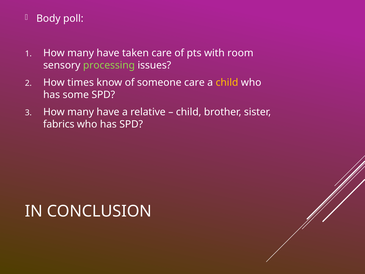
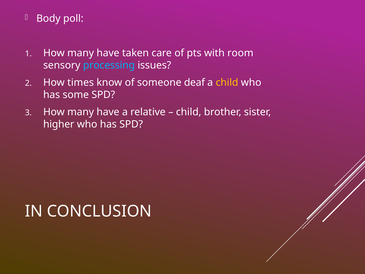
processing colour: light green -> light blue (109, 65)
someone care: care -> deaf (194, 82)
fabrics: fabrics -> higher (59, 124)
